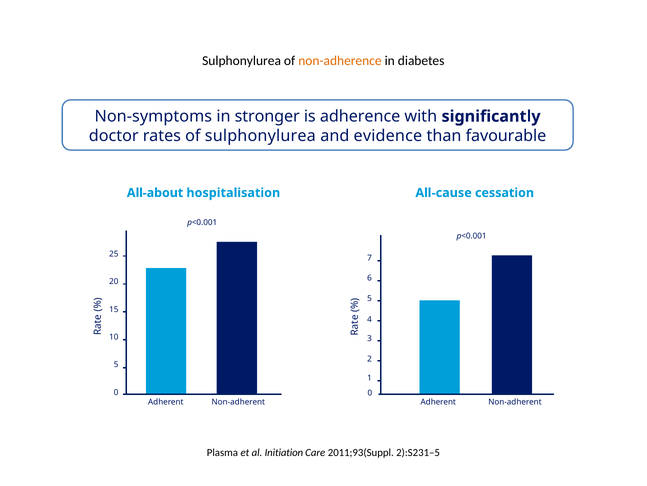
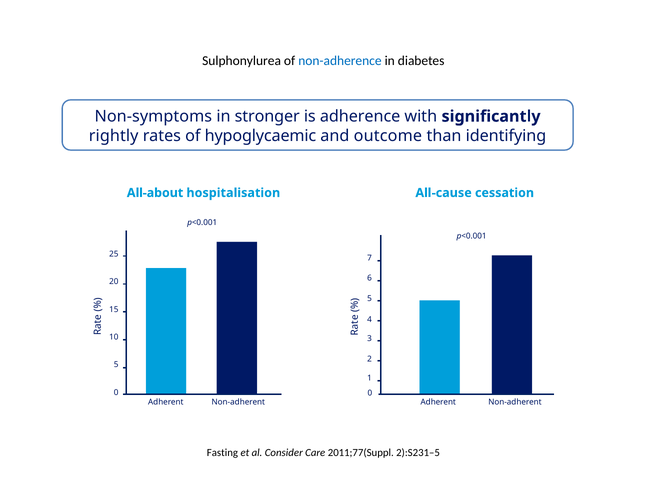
non-adherence colour: orange -> blue (340, 61)
doctor: doctor -> rightly (114, 136)
of sulphonylurea: sulphonylurea -> hypoglycaemic (260, 136)
evidence: evidence -> outcome (388, 136)
favourable: favourable -> identifying (506, 136)
Plasma: Plasma -> Fasting (222, 452)
Initiation: Initiation -> Consider (284, 452)
2011;93(Suppl: 2011;93(Suppl -> 2011;77(Suppl (361, 452)
